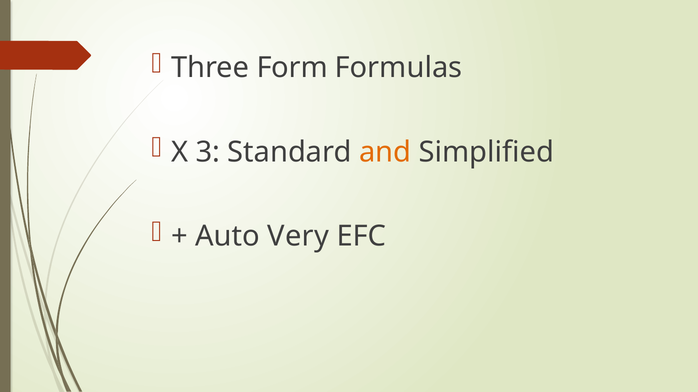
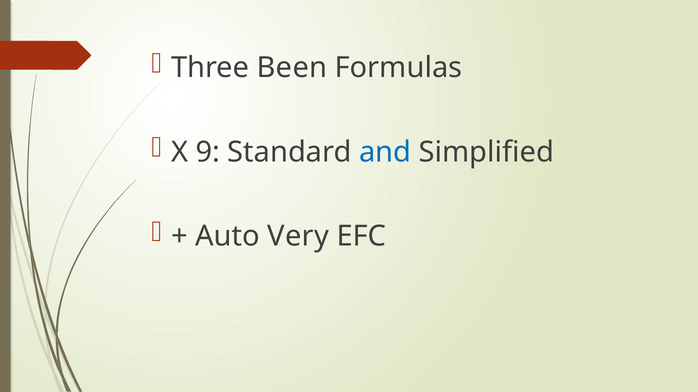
Form: Form -> Been (292, 68)
3: 3 -> 9 (208, 152)
and colour: orange -> blue (385, 152)
